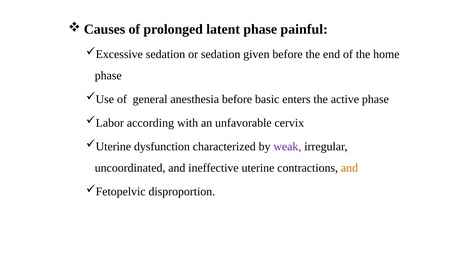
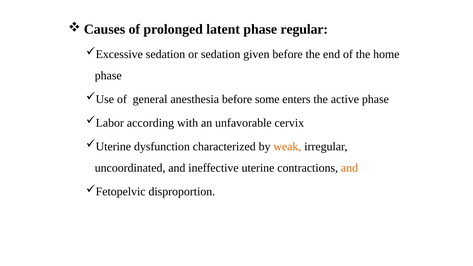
painful: painful -> regular (304, 29)
basic: basic -> some (267, 99)
weak colour: purple -> orange (287, 147)
